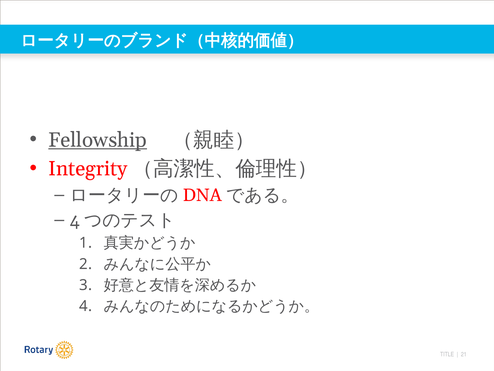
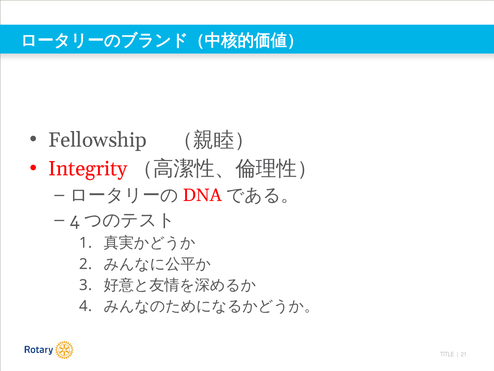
Fellowship underline: present -> none (98, 140)
